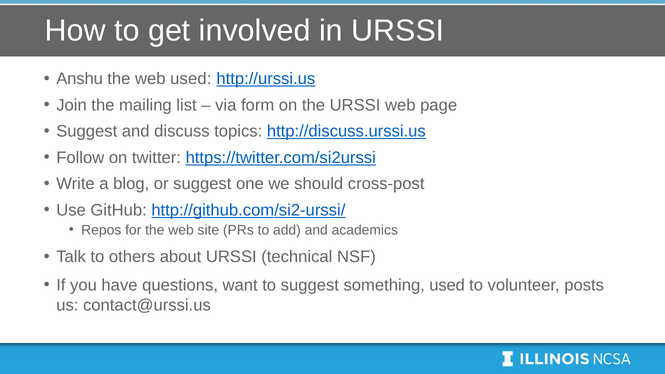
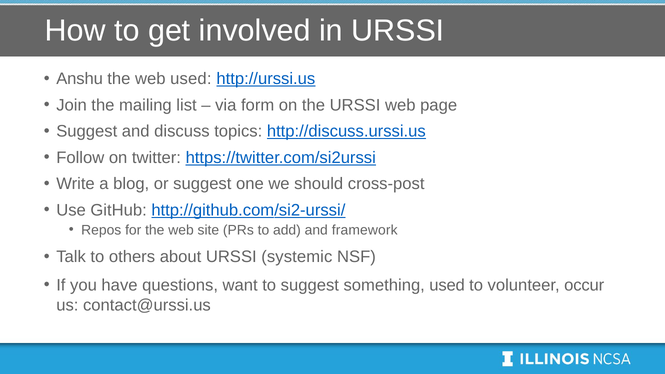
academics: academics -> framework (365, 230)
technical: technical -> systemic (297, 257)
posts: posts -> occur (584, 285)
